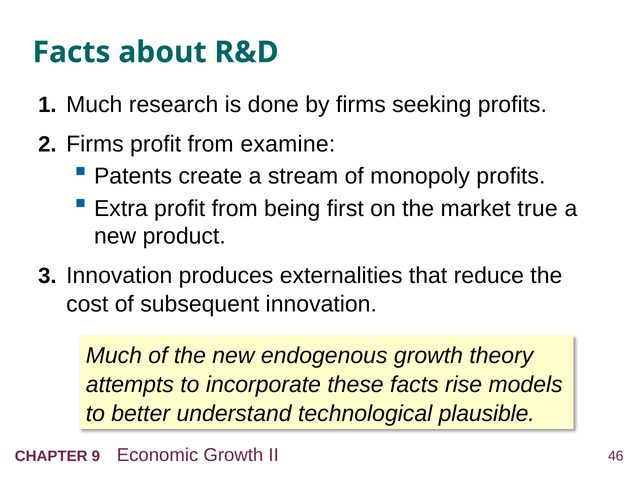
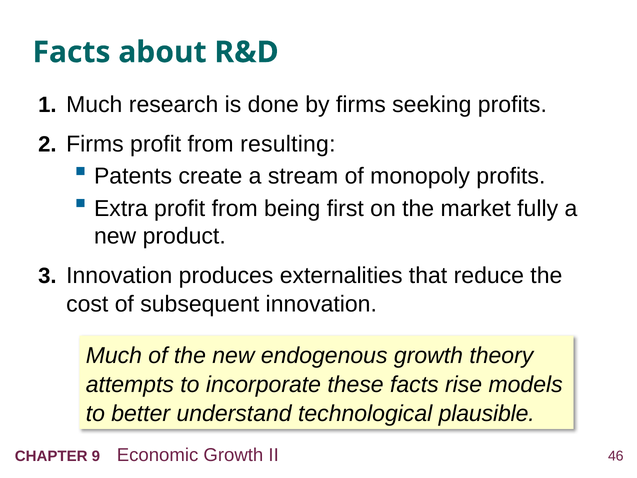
examine: examine -> resulting (288, 144)
true: true -> fully (538, 208)
